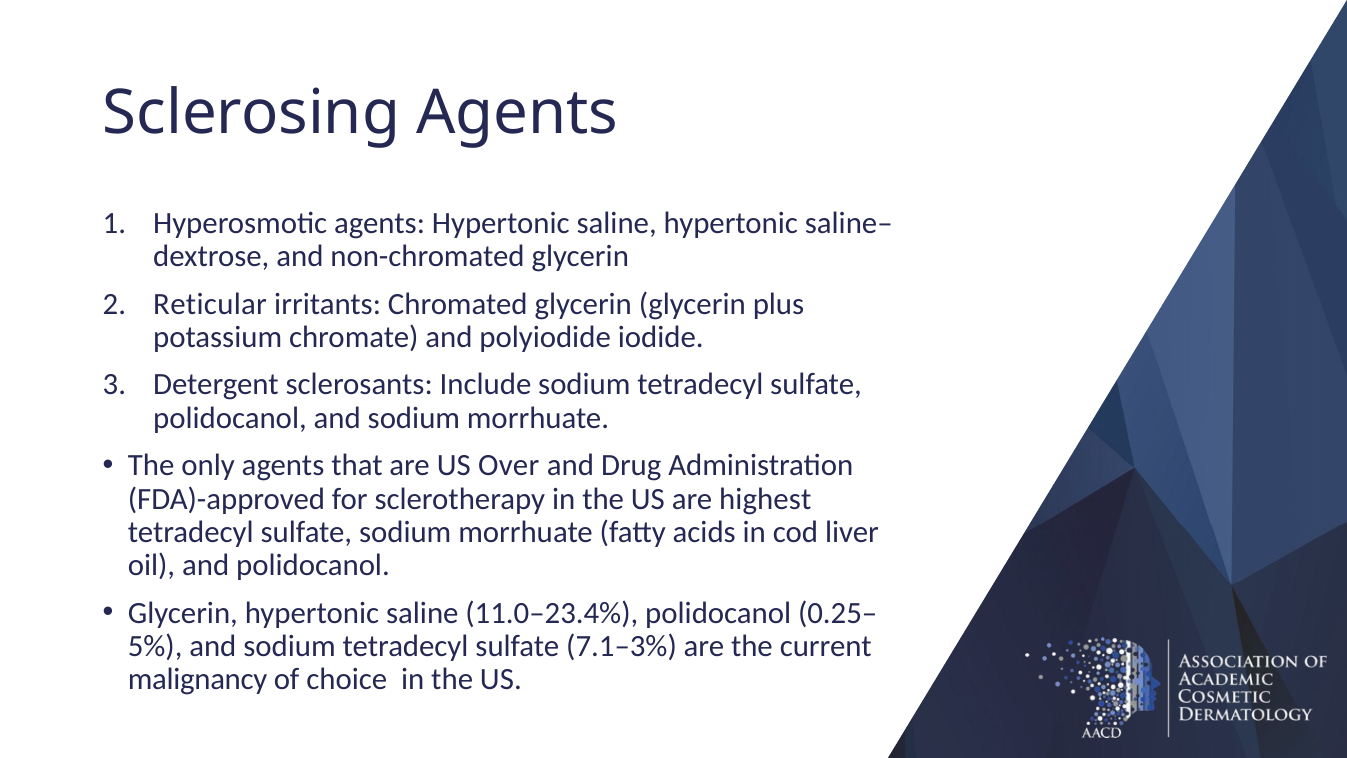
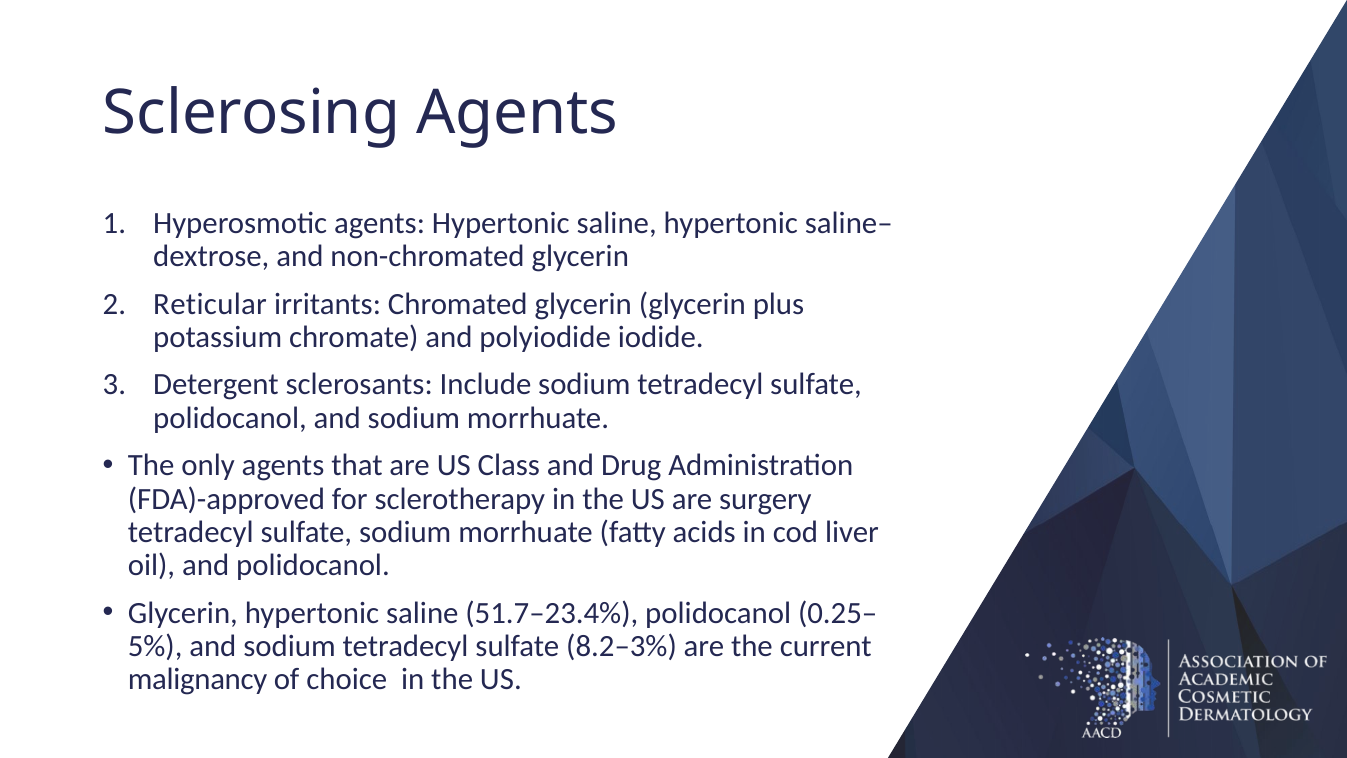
Over: Over -> Class (509, 465)
highest: highest -> surgery (765, 499)
11.0–23.4%: 11.0–23.4% -> 51.7–23.4% (552, 613)
7.1–3%: 7.1–3% -> 8.2–3% (622, 646)
